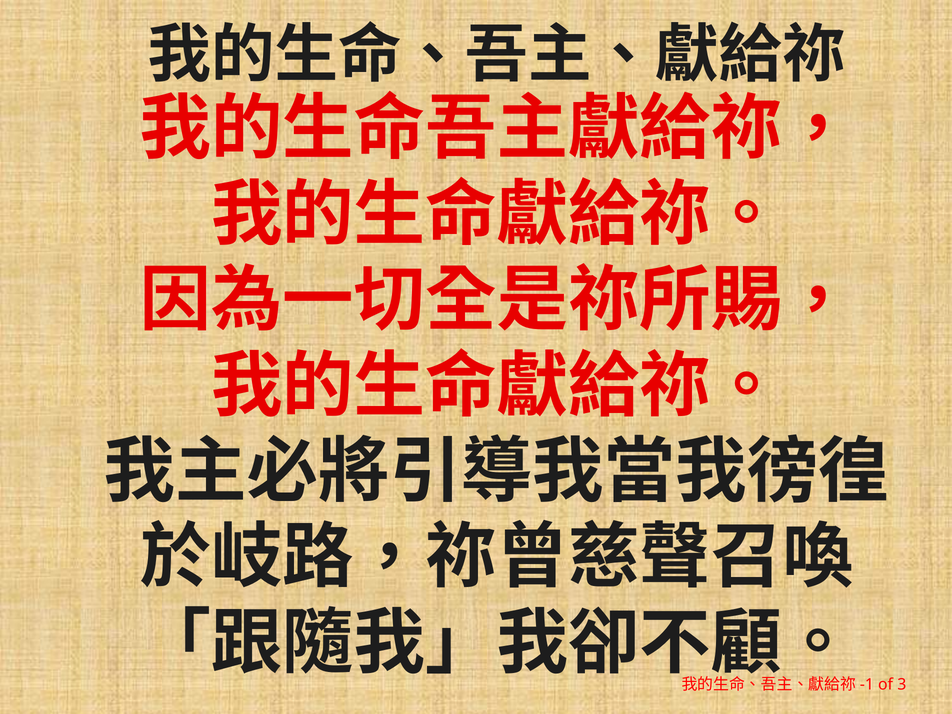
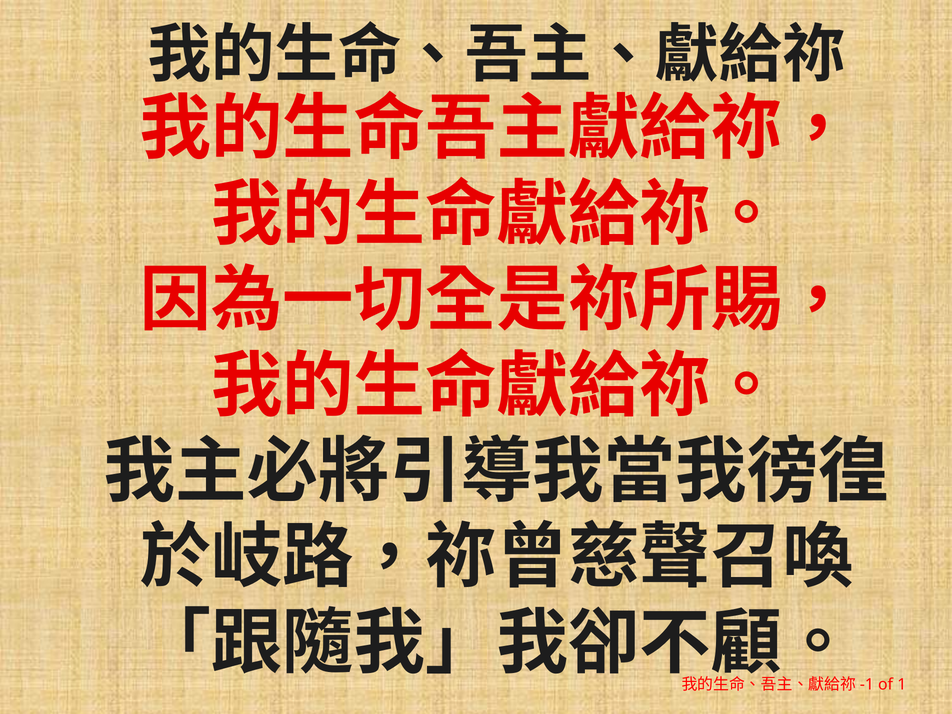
3: 3 -> 1 (902, 684)
